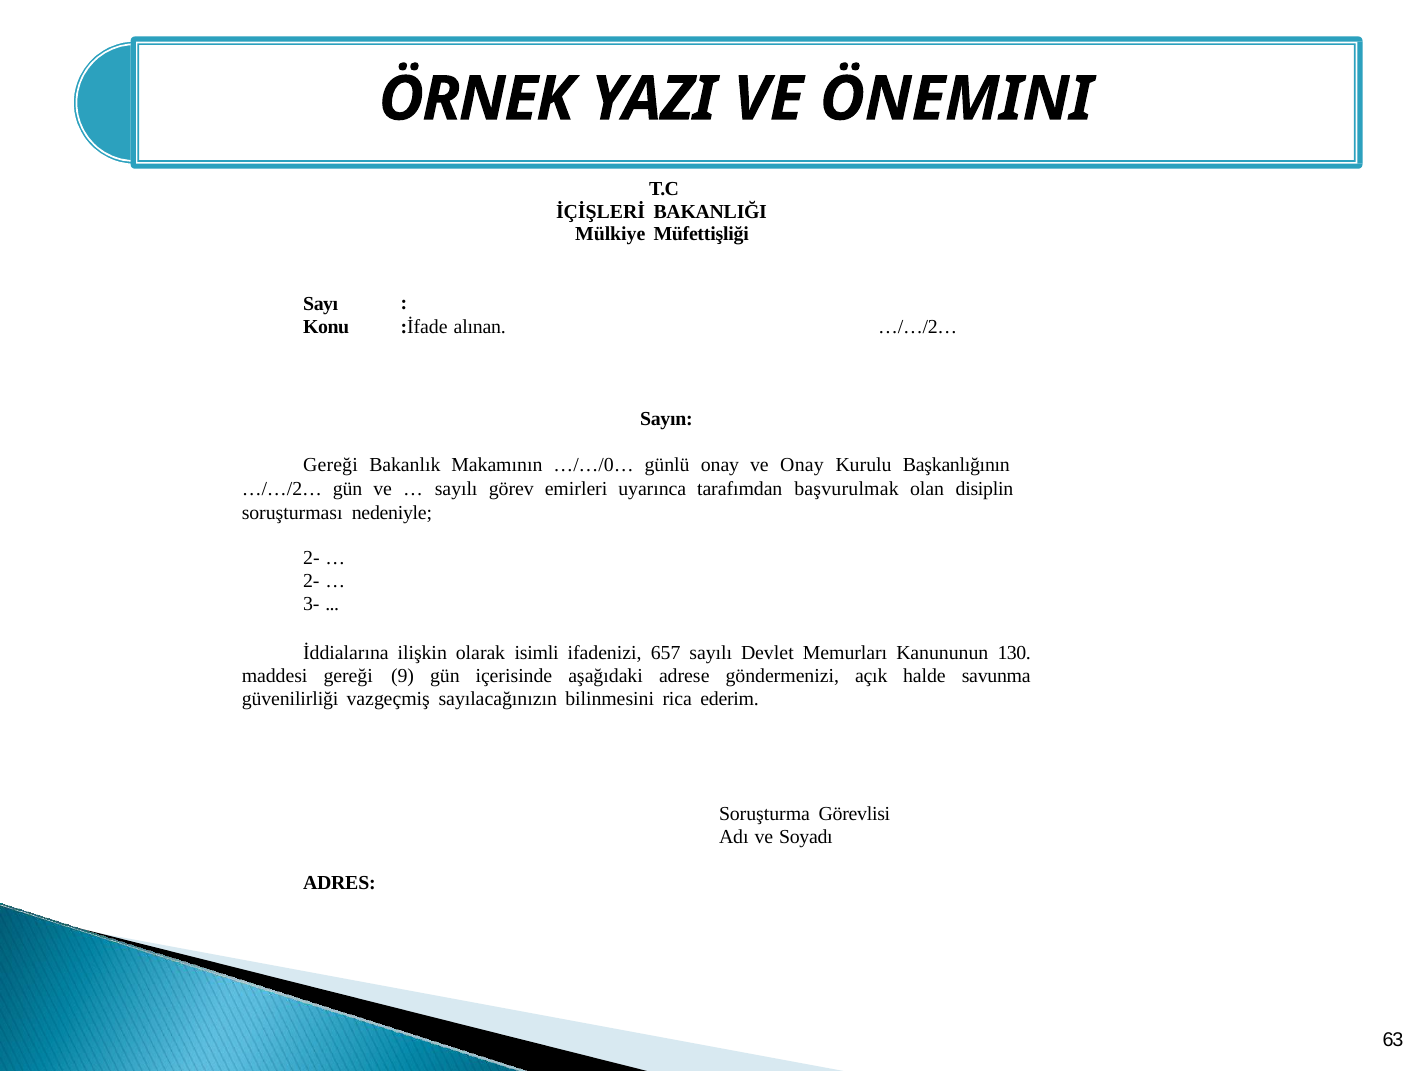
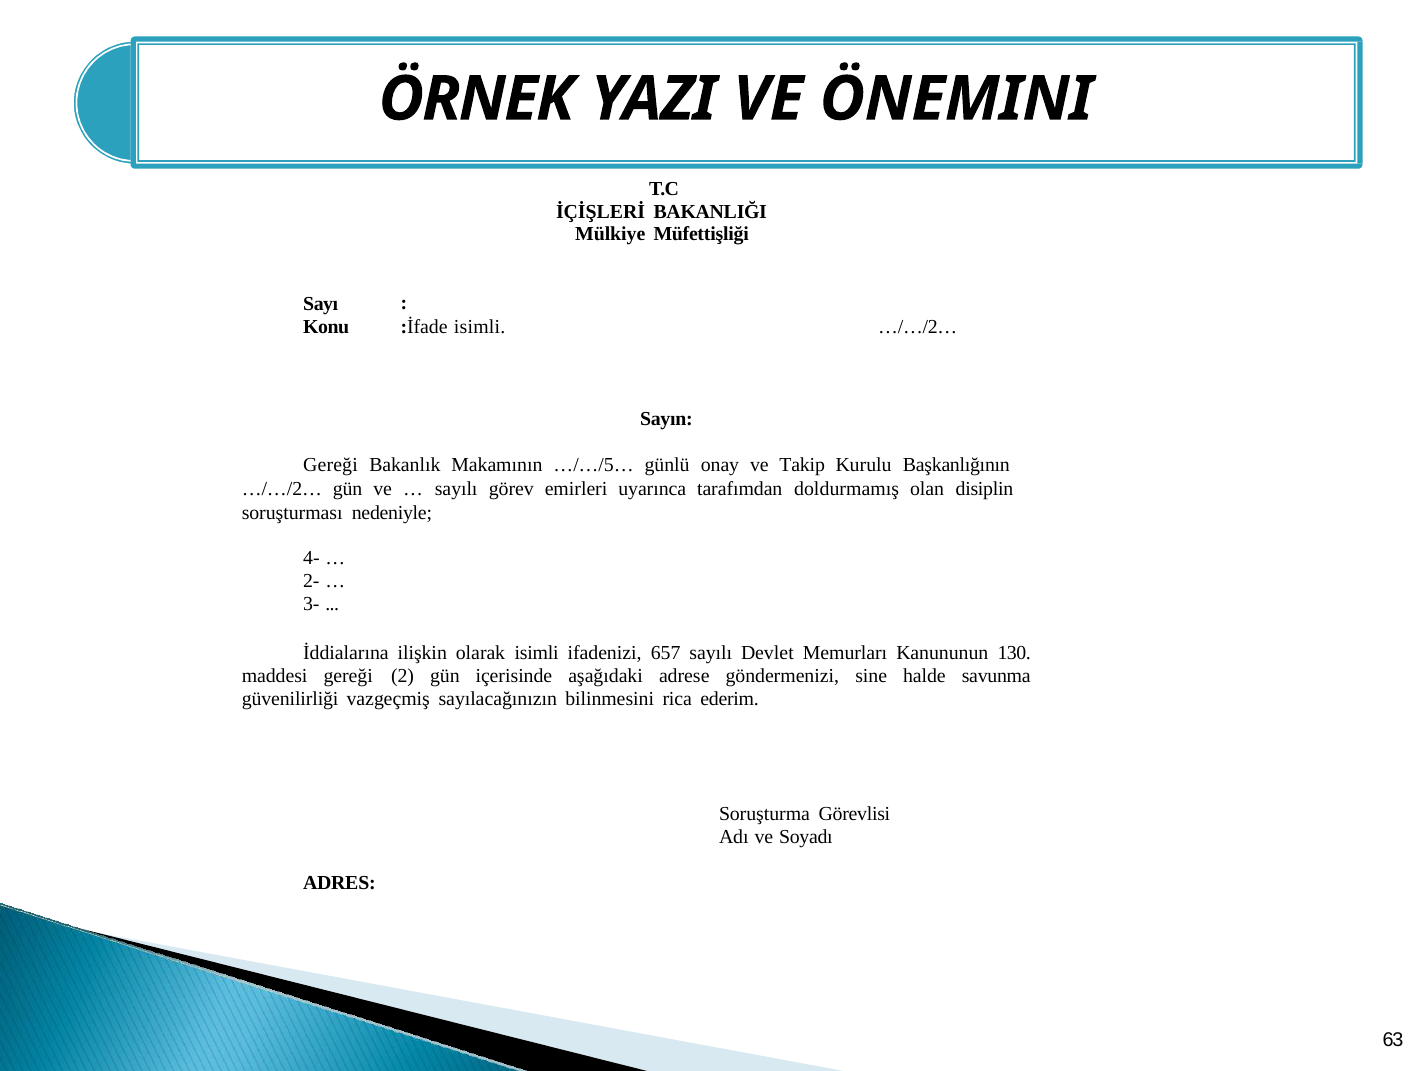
:İfade alınan: alınan -> isimli (480, 327)
…/…/0…: …/…/0… -> …/…/5… (594, 465)
ve Onay: Onay -> Takip (802, 465)
başvurulmak: başvurulmak -> doldurmamış (847, 489)
2-: 2- -> 4- (311, 558)
9: 9 -> 2 (403, 676)
açık: açık -> sine (871, 676)
